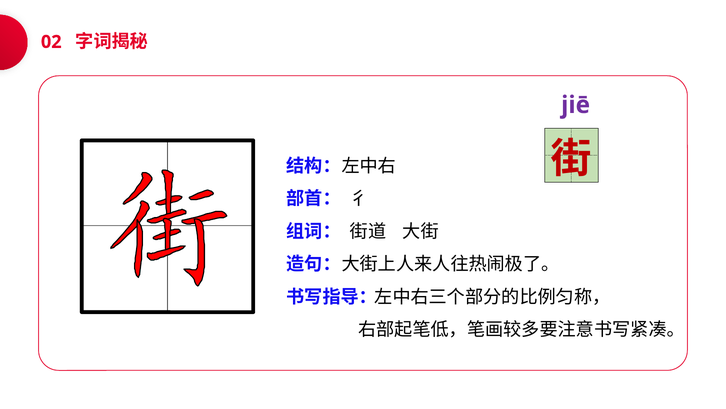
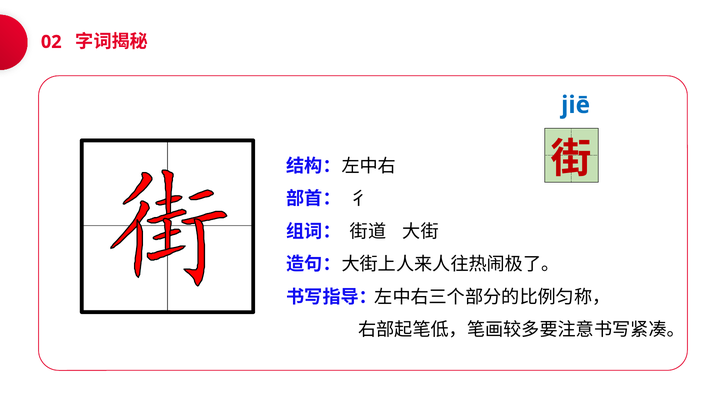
jiē colour: purple -> blue (576, 105)
